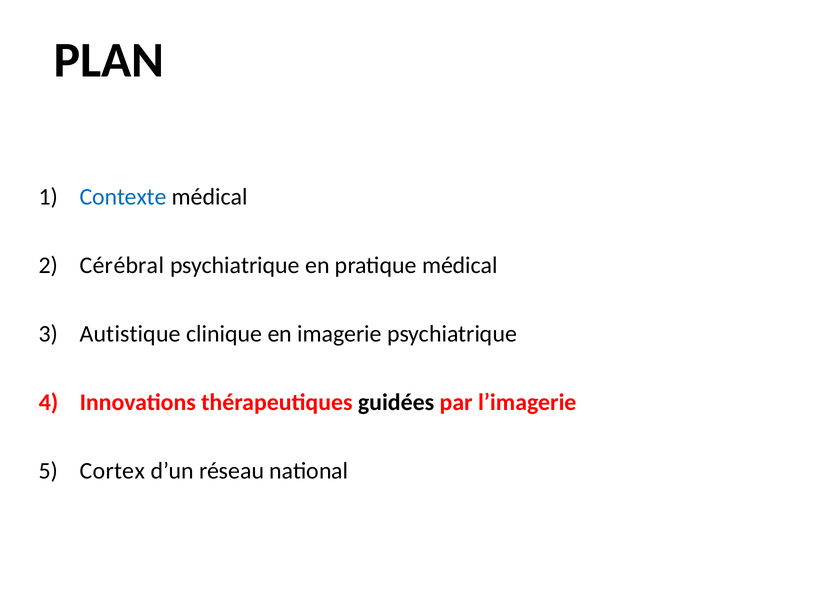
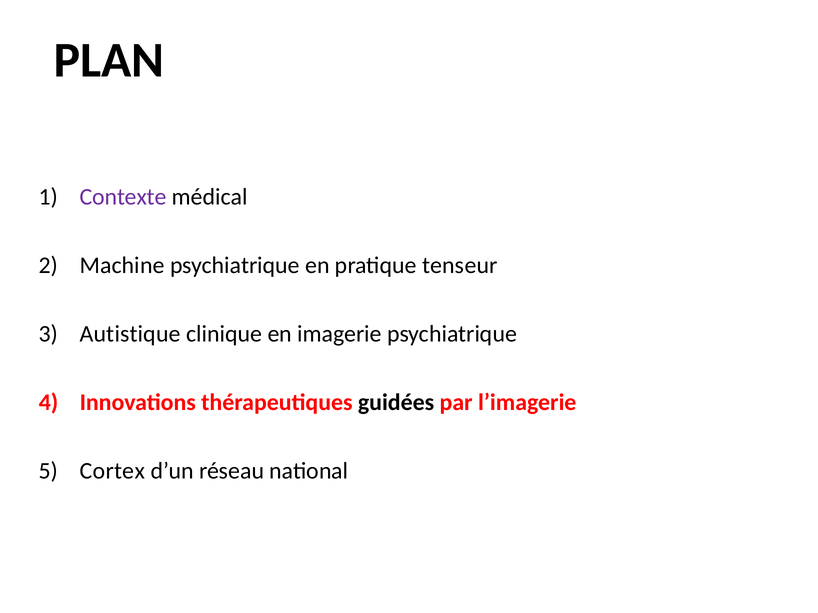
Contexte colour: blue -> purple (123, 197)
Cérébral: Cérébral -> Machine (122, 266)
pratique médical: médical -> tenseur (460, 266)
